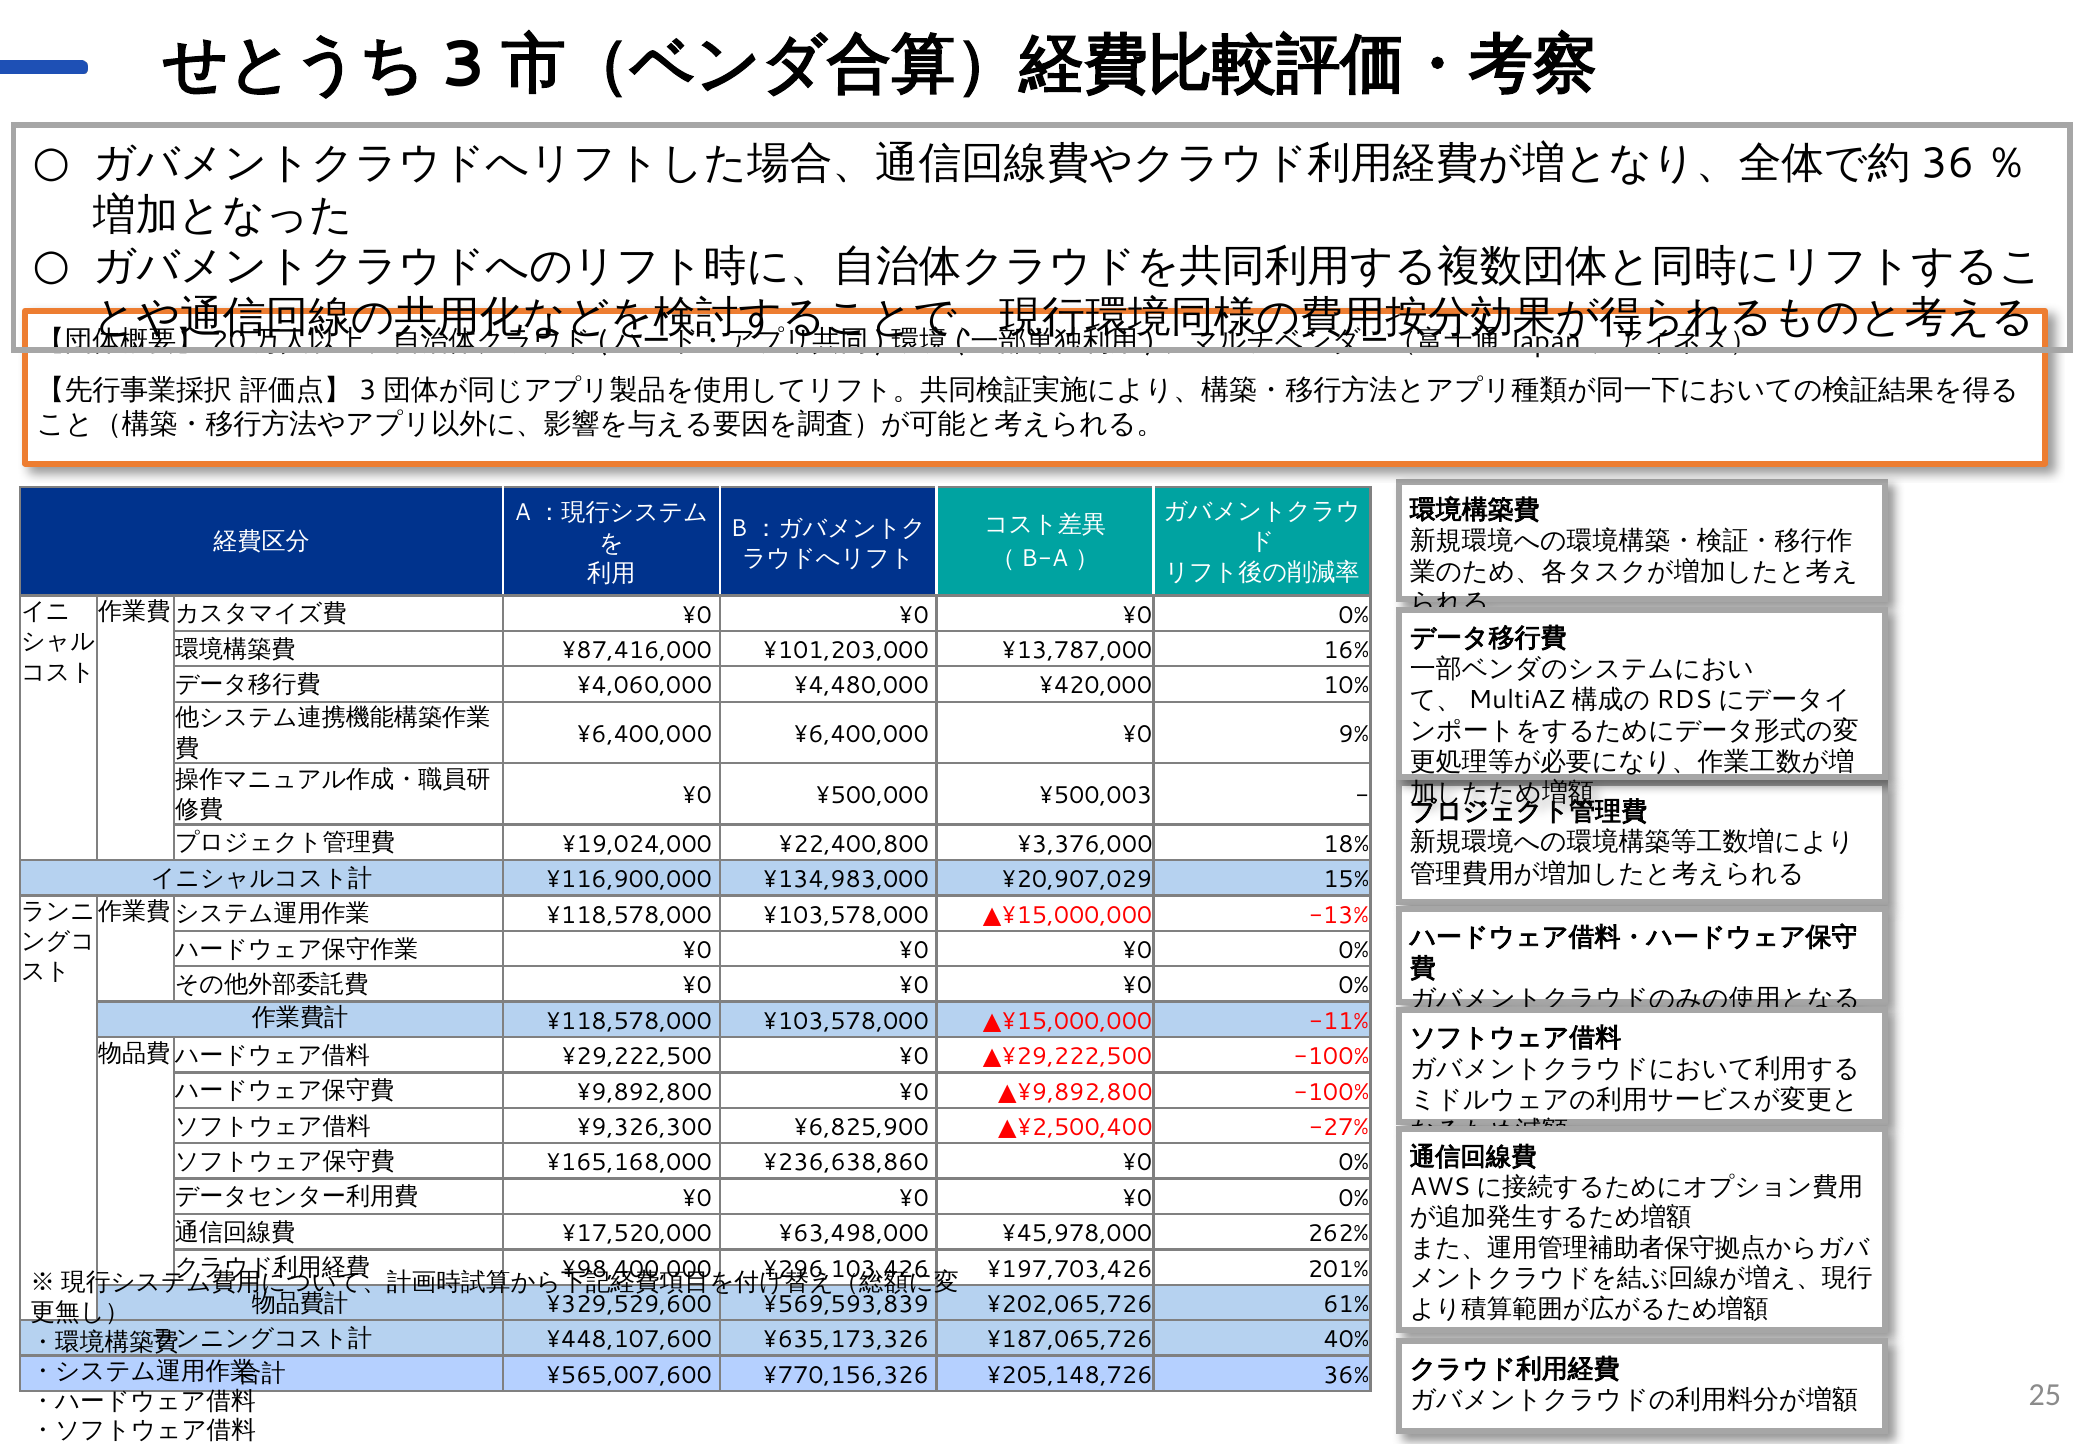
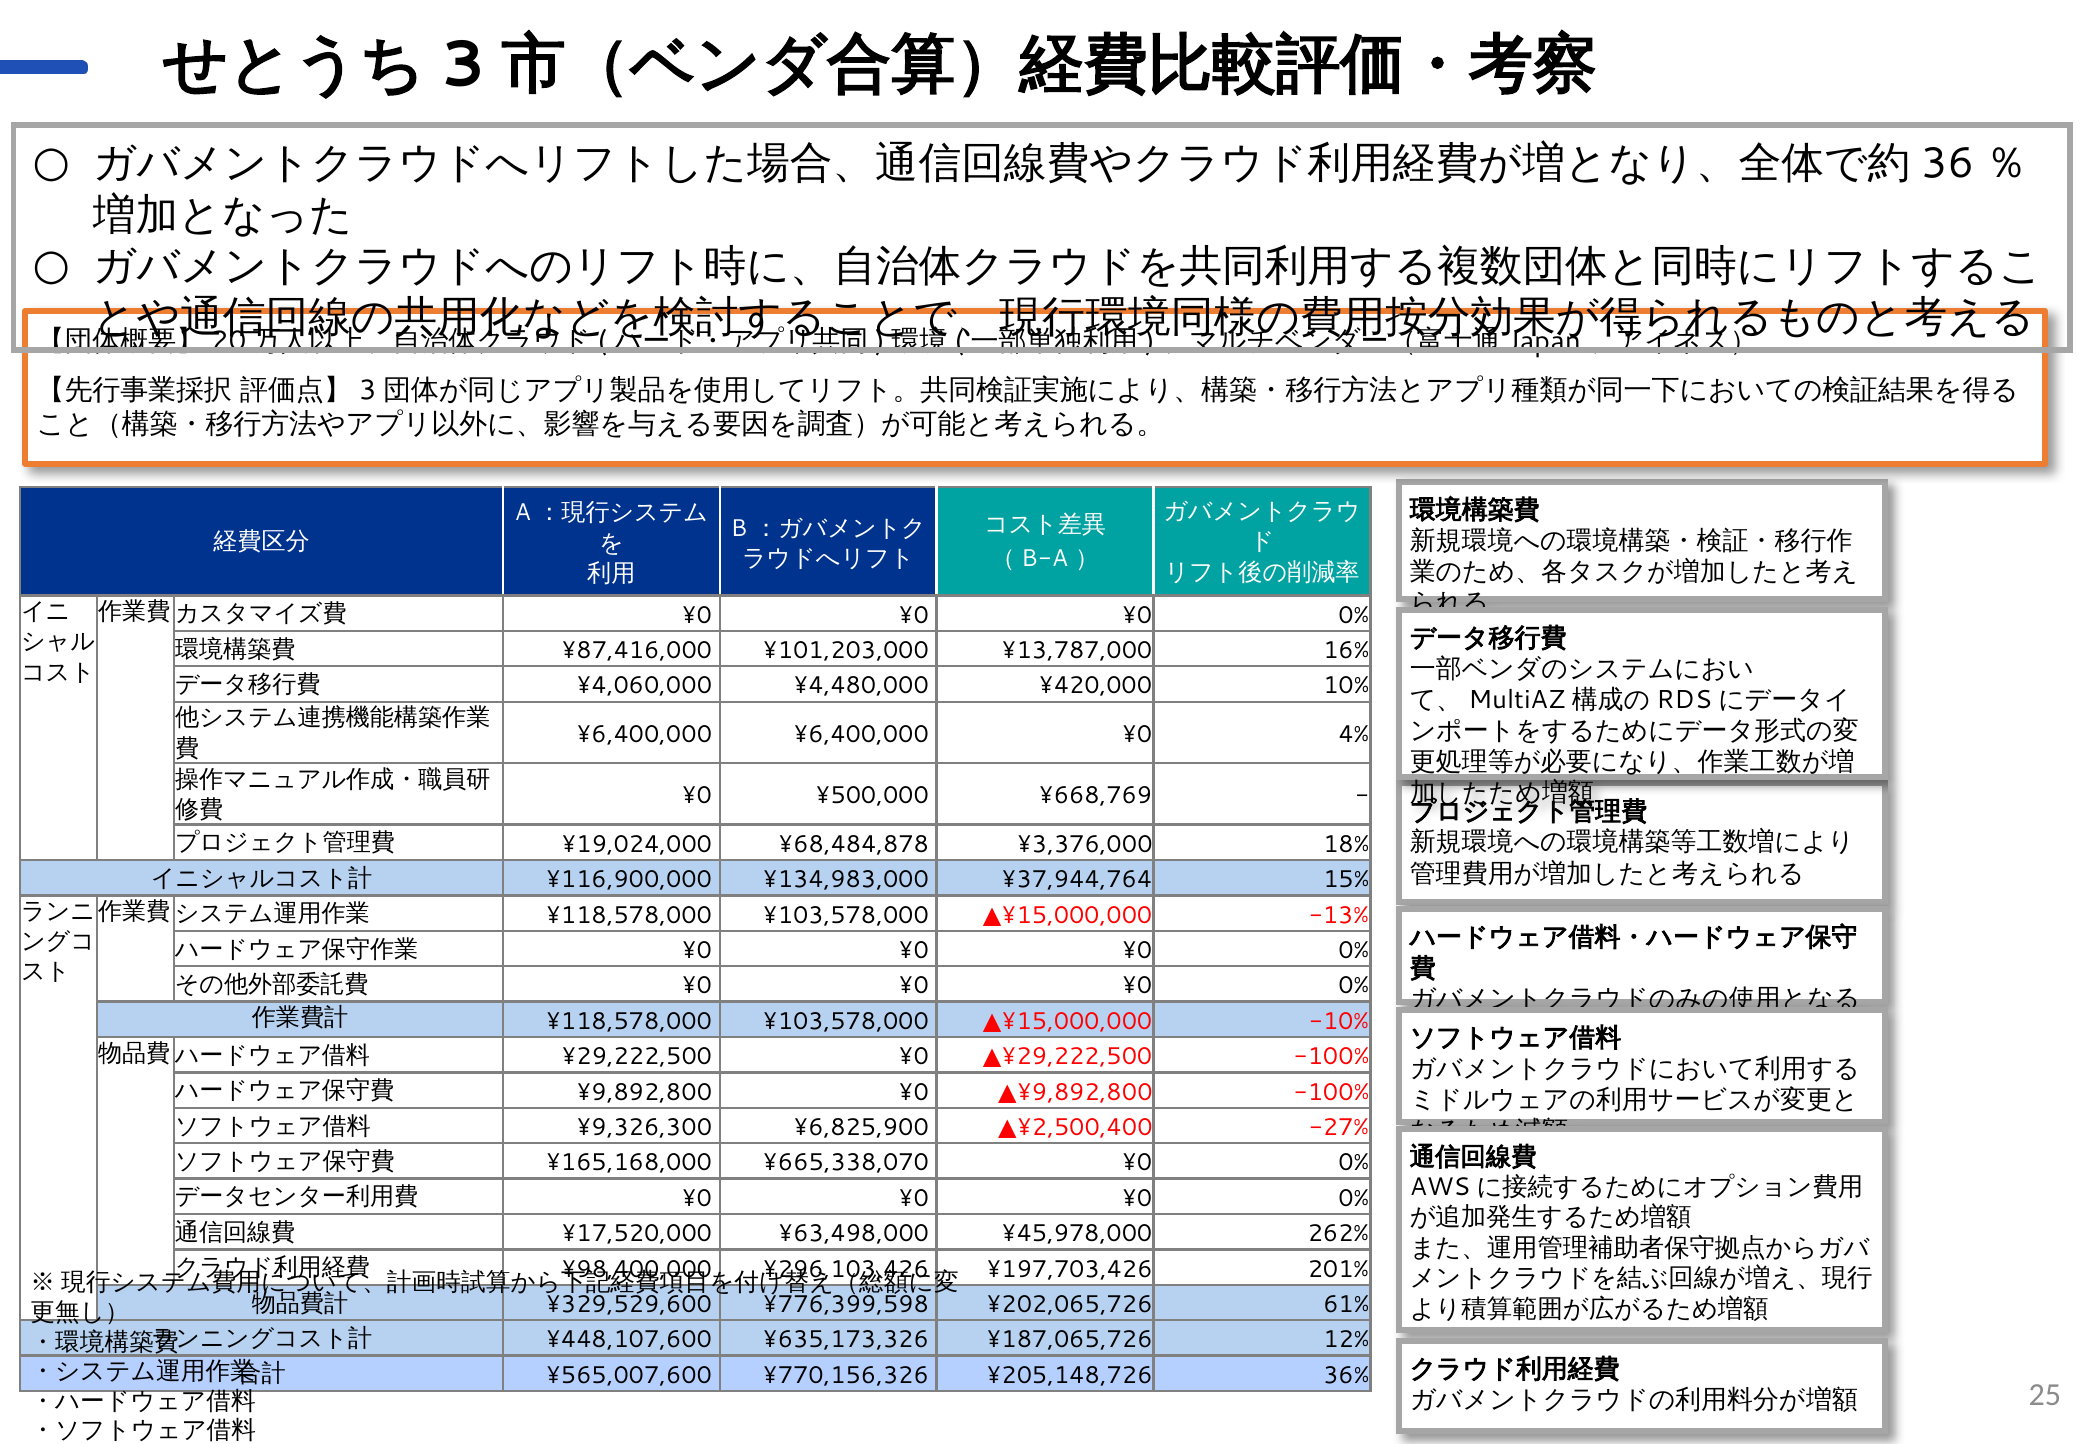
9%: 9% -> 4% (1354, 734)
¥500,003: ¥500,003 -> ¥668,769 (1095, 796)
¥22,400,800: ¥22,400,800 -> ¥68,484,878 (854, 844)
¥20,907,029: ¥20,907,029 -> ¥37,944,764 (1077, 880)
-11%: -11% -> -10% (1339, 1021)
¥236,638,860: ¥236,638,860 -> ¥665,338,070 (846, 1163)
¥569,593,839: ¥569,593,839 -> ¥776,399,598 (846, 1305)
40%: 40% -> 12% (1346, 1340)
